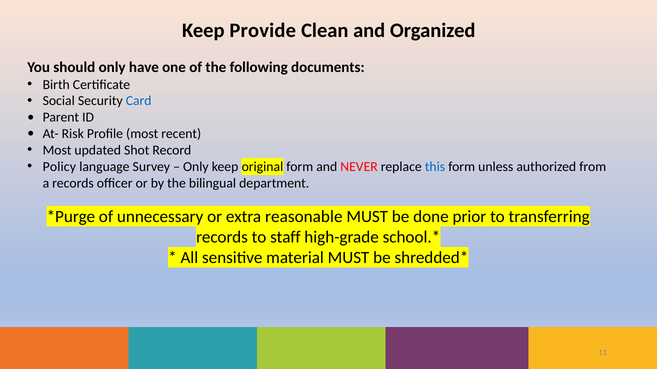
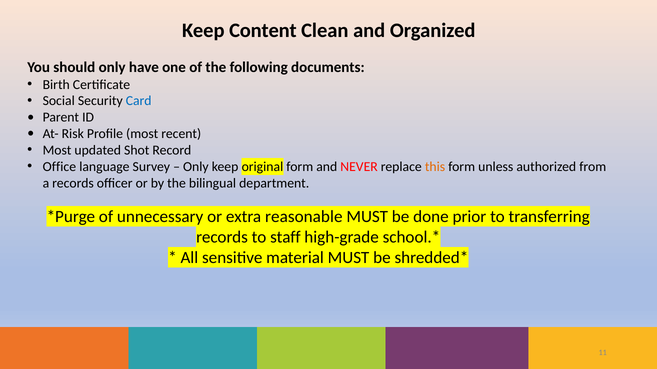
Provide: Provide -> Content (263, 30)
Policy: Policy -> Office (59, 167)
this colour: blue -> orange (435, 167)
